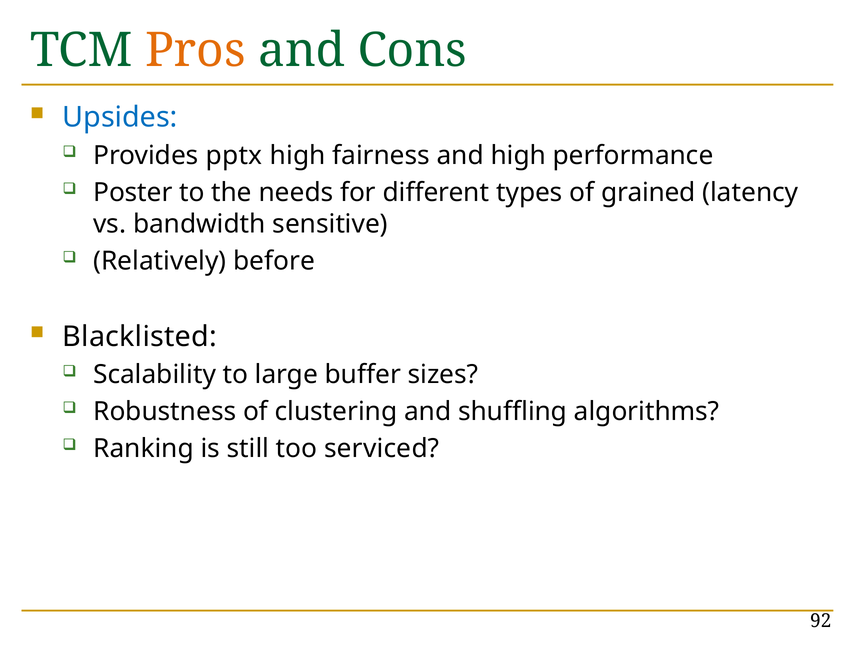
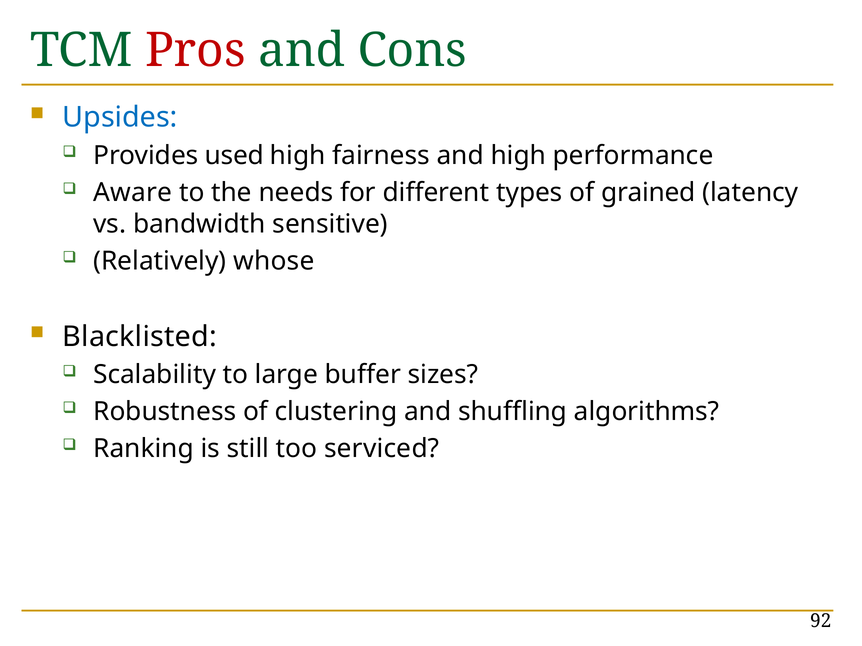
Pros colour: orange -> red (195, 51)
pptx: pptx -> used (234, 156)
Poster: Poster -> Aware (133, 193)
before: before -> whose (274, 261)
